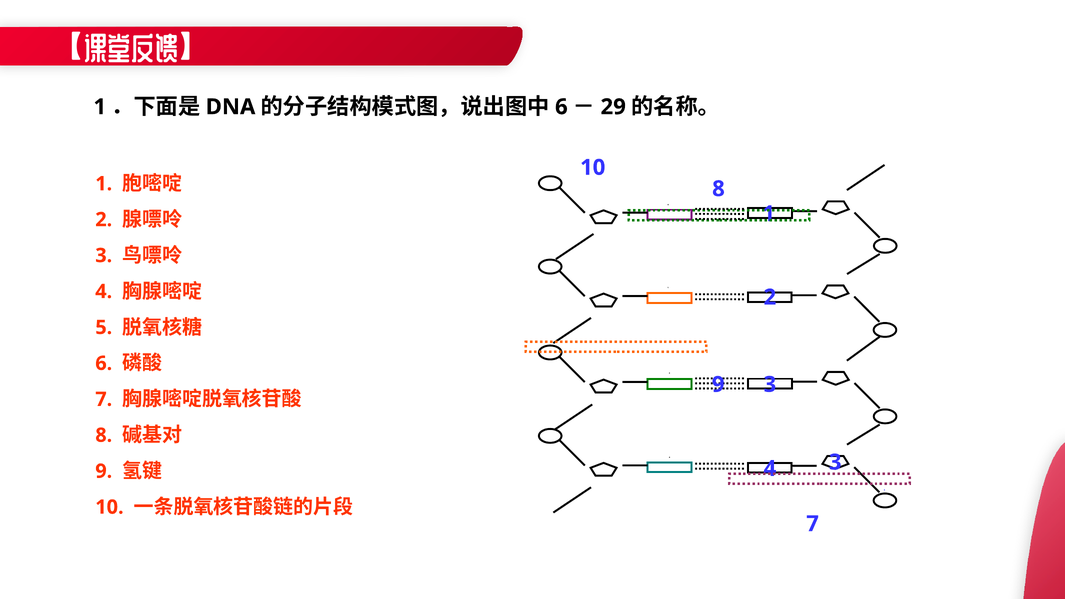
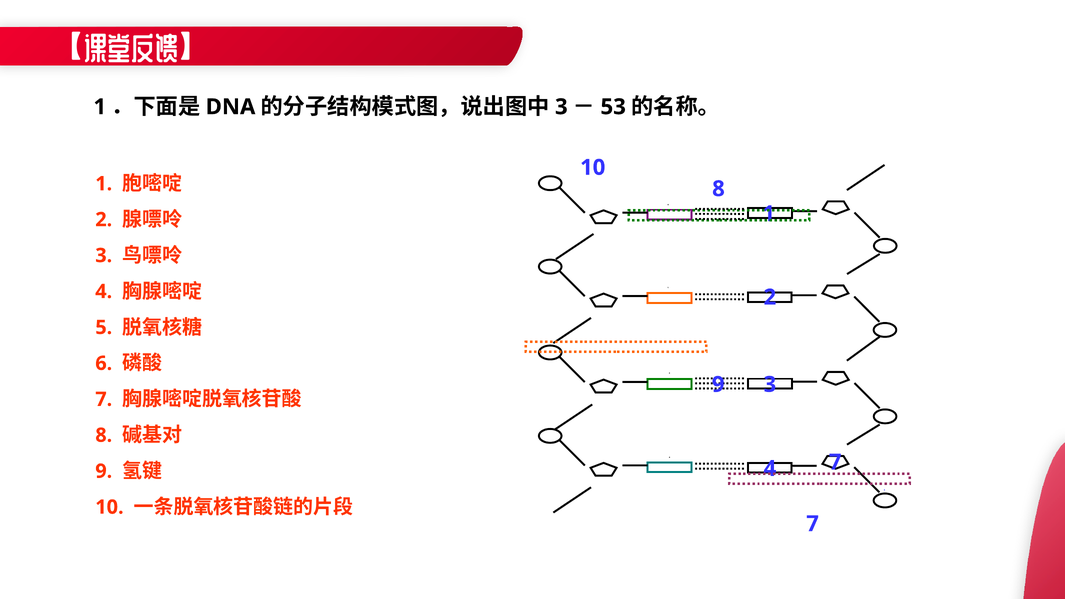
6: 6 -> 3 (561, 107)
29: 29 -> 53 (613, 107)
4 3: 3 -> 7 (835, 462)
